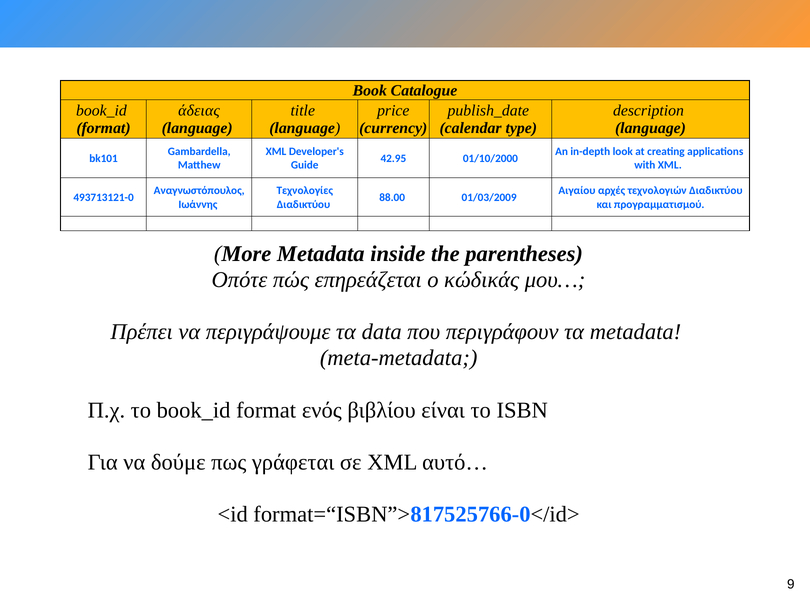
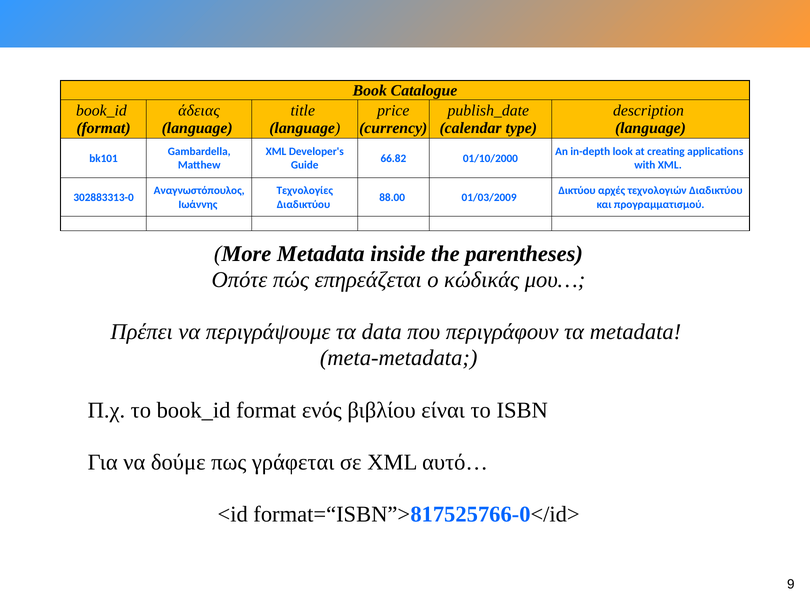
42.95: 42.95 -> 66.82 (393, 159)
Αιγαίου: Αιγαίου -> Δικτύου (577, 191)
493713121-0: 493713121-0 -> 302883313-0 (104, 198)
